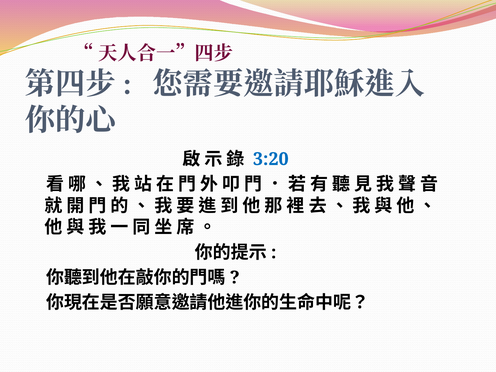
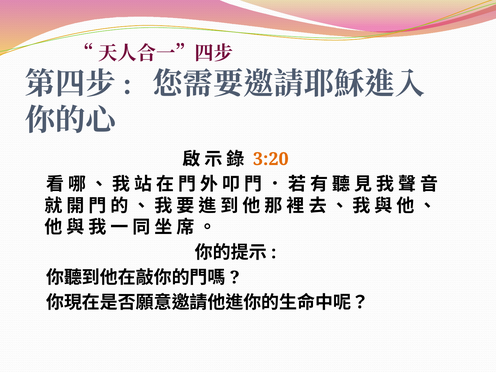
3:20 colour: blue -> orange (271, 159)
